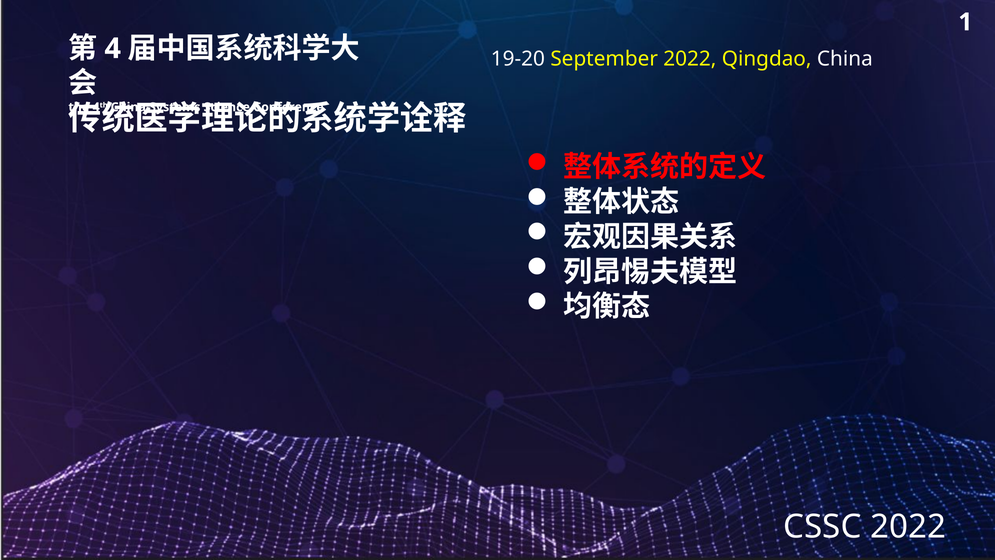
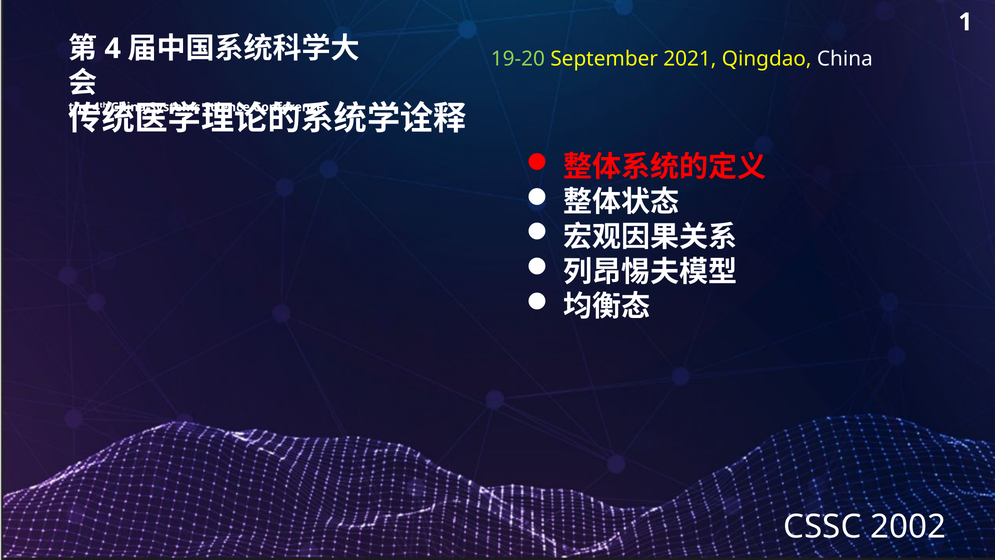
19-20 colour: white -> light green (518, 59)
September 2022: 2022 -> 2021 (690, 59)
CSSC 2022: 2022 -> 2002 (908, 527)
